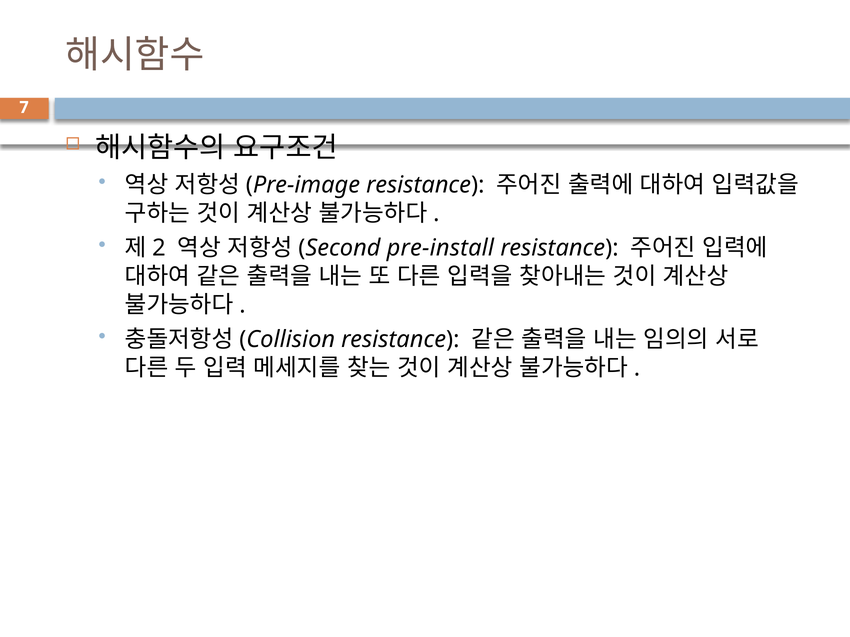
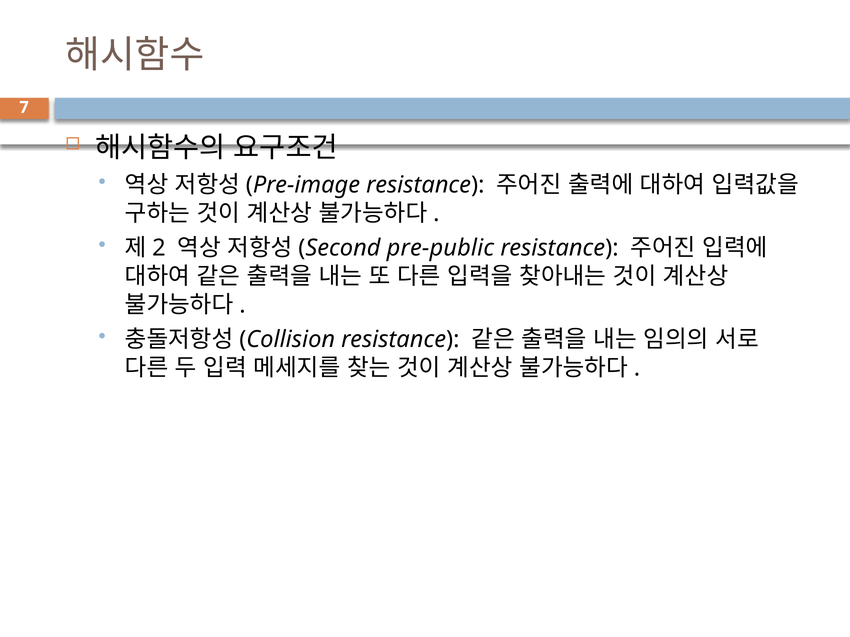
pre-install: pre-install -> pre-public (440, 248)
